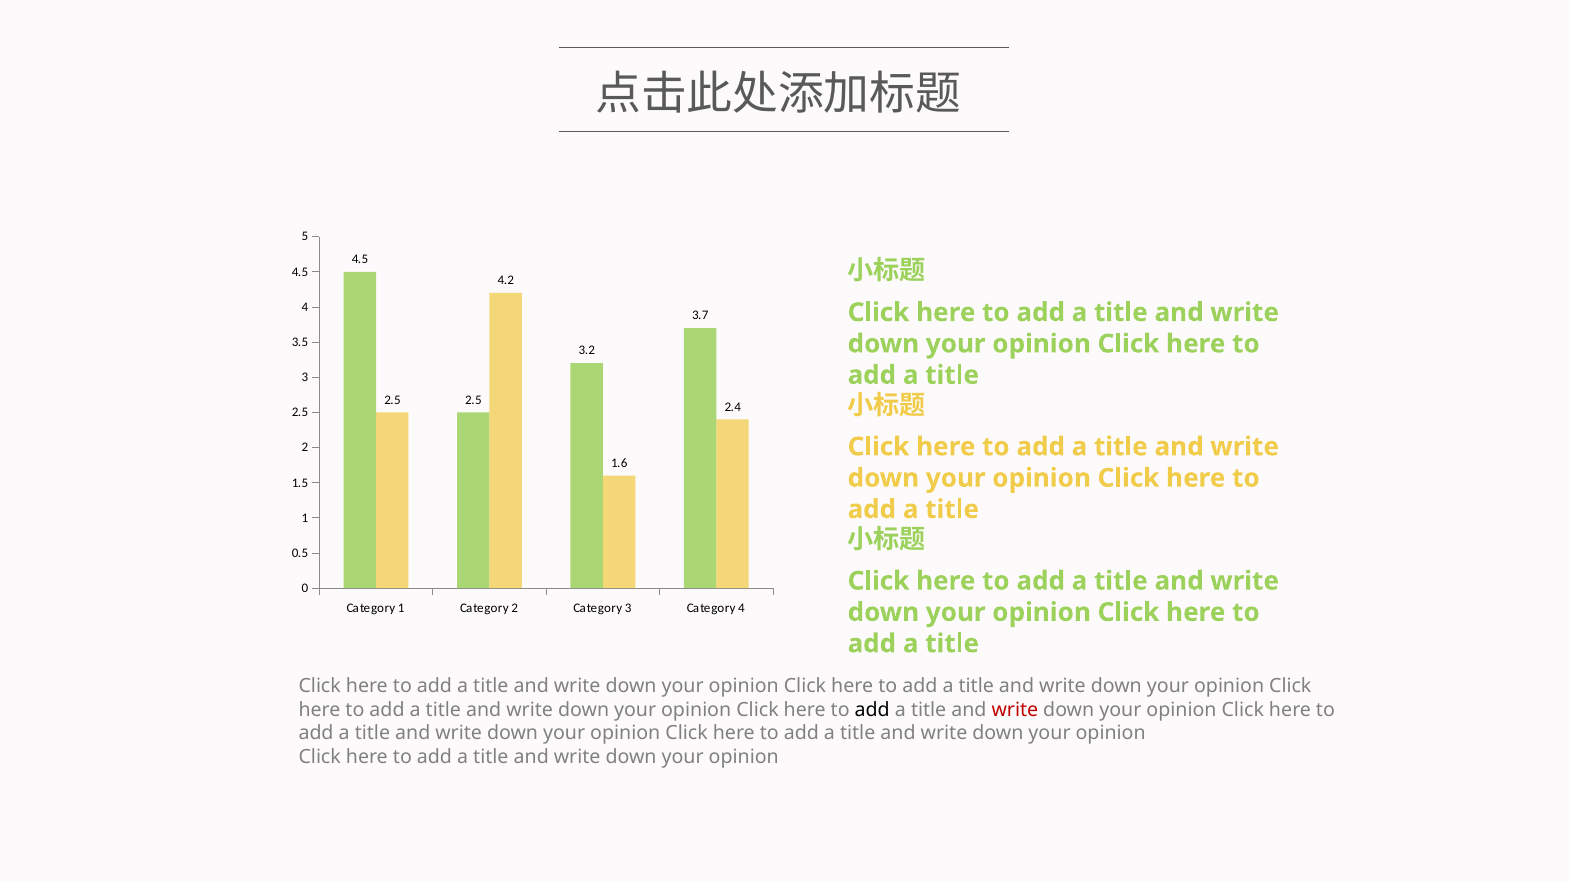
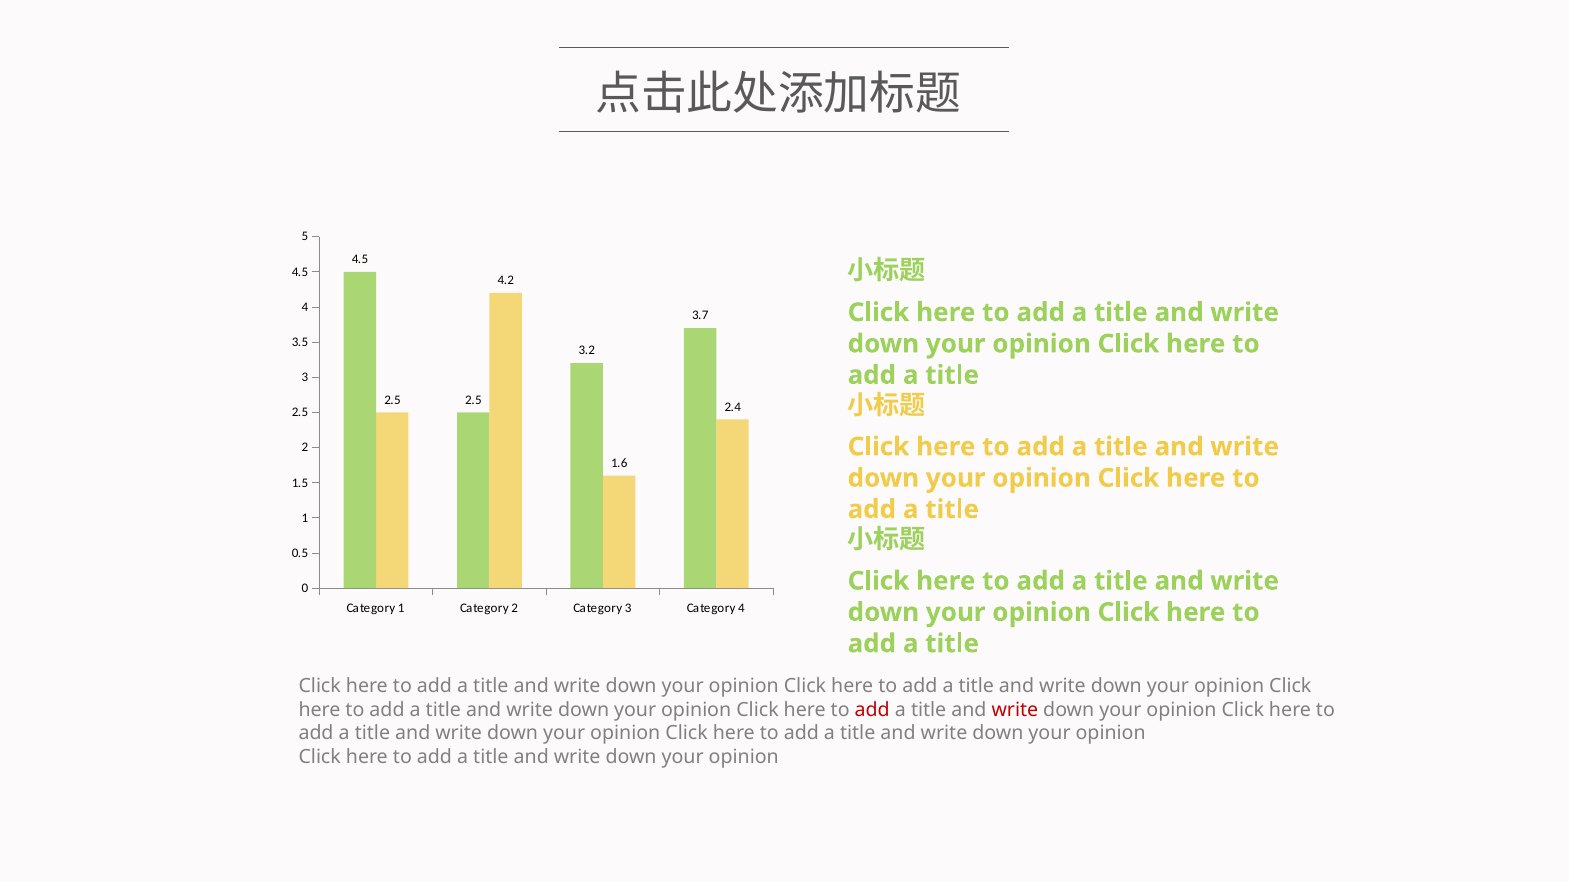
add colour: black -> red (872, 710)
